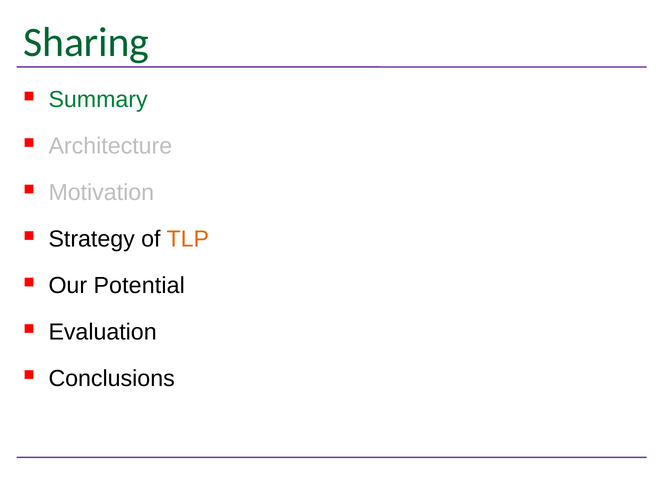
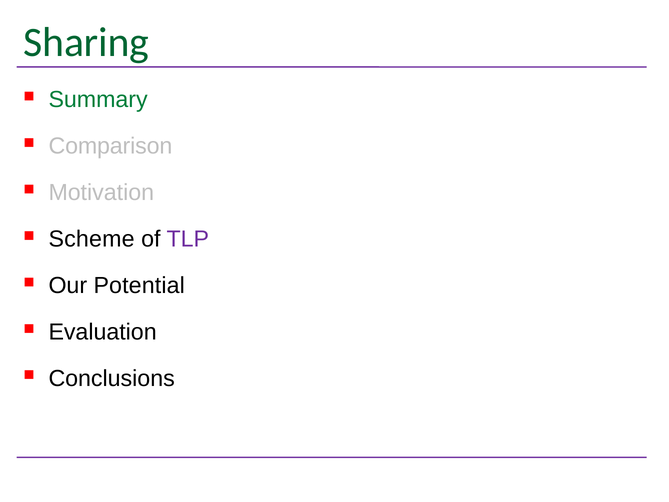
Architecture: Architecture -> Comparison (110, 146)
Strategy: Strategy -> Scheme (92, 239)
TLP colour: orange -> purple (188, 239)
